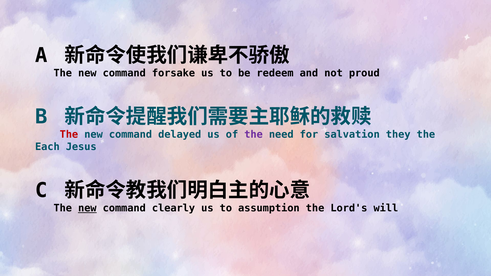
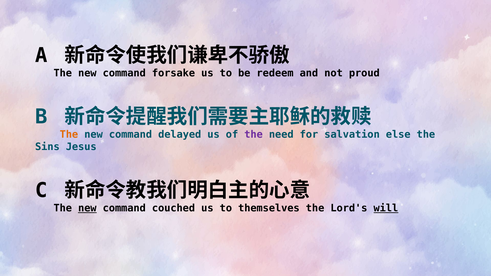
The colour: red -> orange (69, 135)
they: they -> else (398, 135)
Each: Each -> Sins (47, 147)
clearly: clearly -> couched (174, 208)
assumption: assumption -> themselves (269, 208)
will underline: none -> present (386, 208)
